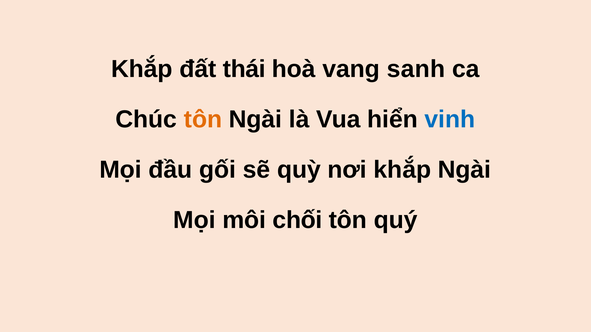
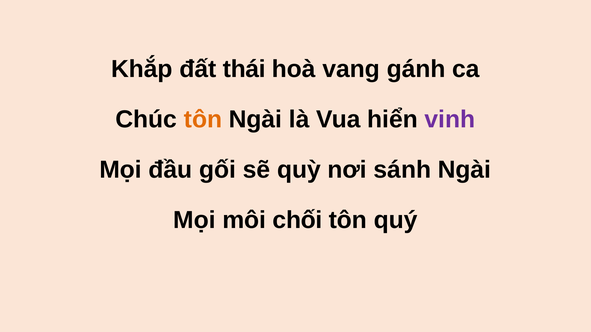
sanh: sanh -> gánh (416, 69)
vinh colour: blue -> purple (450, 120)
nơi khắp: khắp -> sánh (402, 170)
